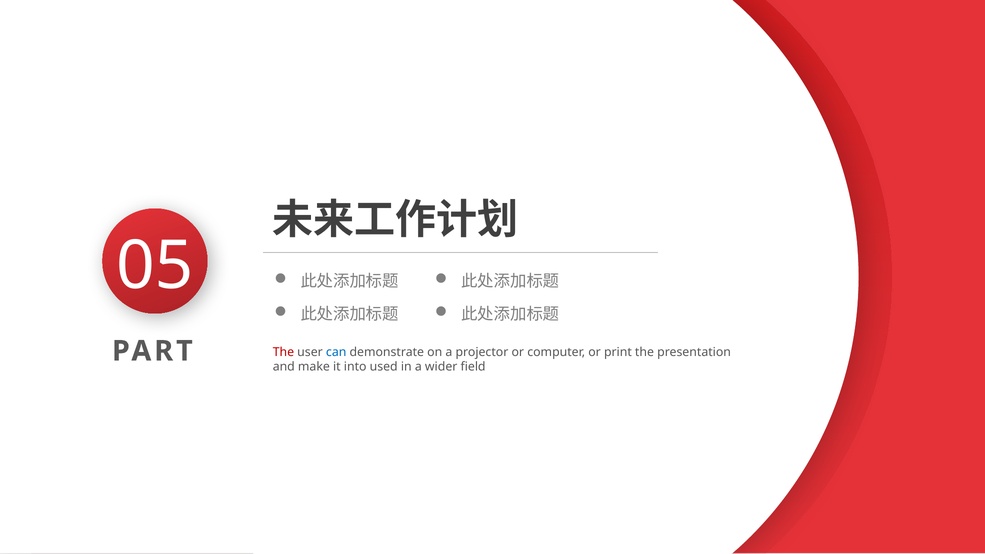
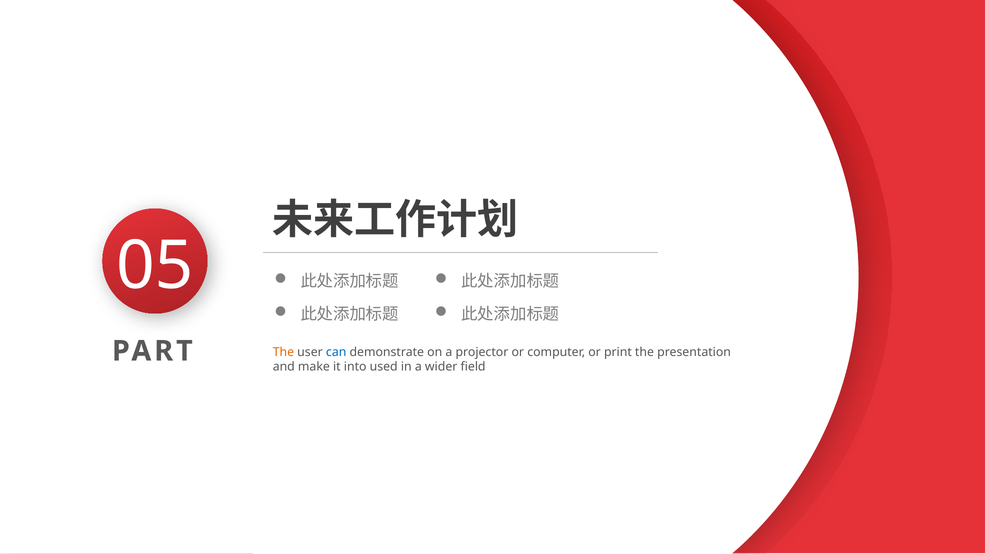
The colour: red -> orange (283, 352)
